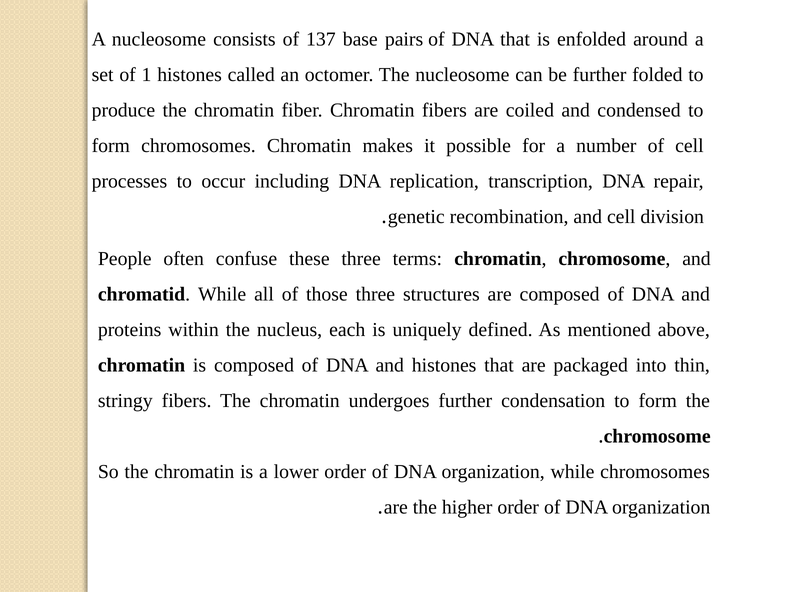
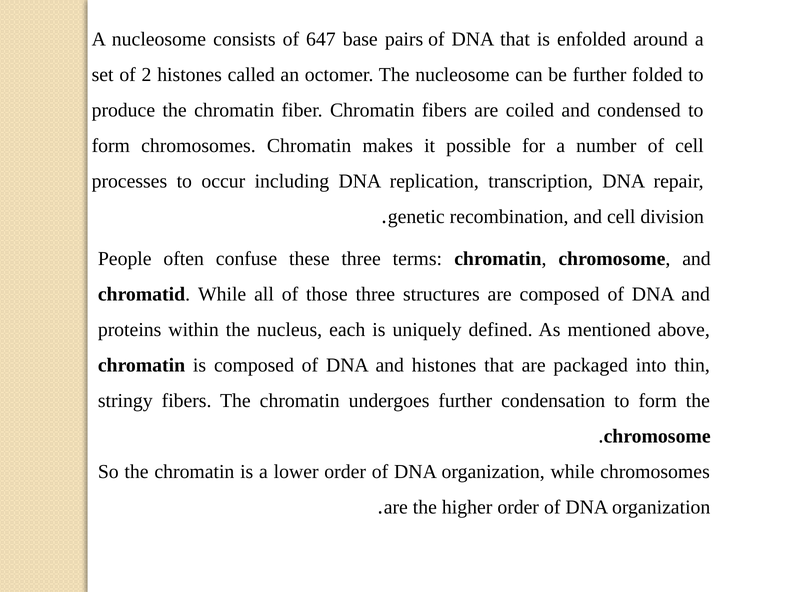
137: 137 -> 647 (321, 39)
1: 1 -> 2 (146, 75)
